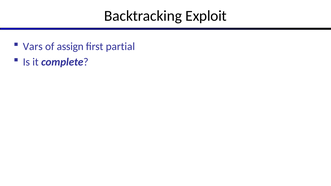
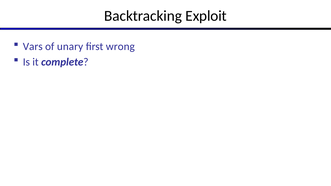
assign: assign -> unary (70, 47)
partial: partial -> wrong (120, 47)
